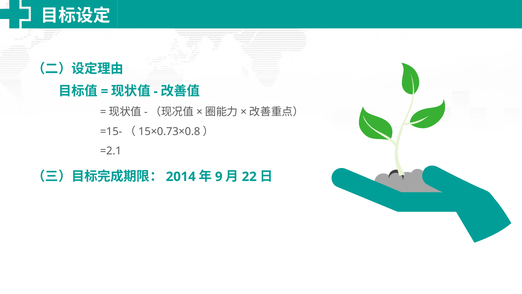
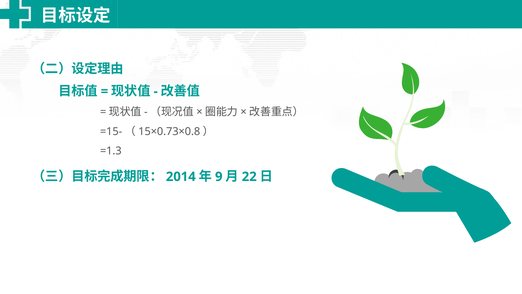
=2.1: =2.1 -> =1.3 (111, 151)
